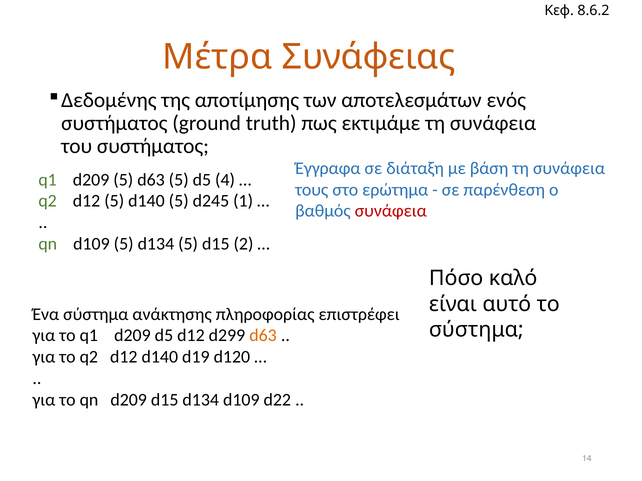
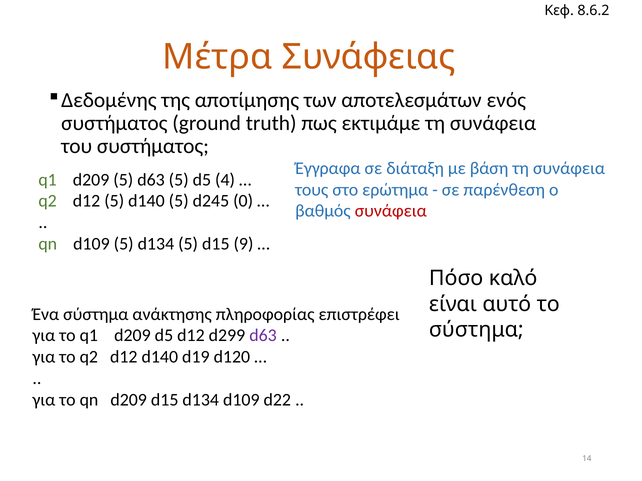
1: 1 -> 0 (243, 201)
2: 2 -> 9 (243, 244)
d63 colour: orange -> purple (263, 336)
